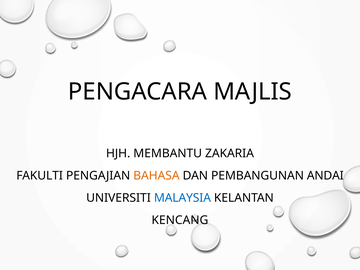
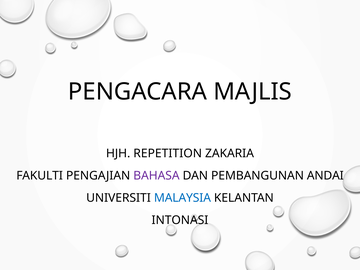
MEMBANTU: MEMBANTU -> REPETITION (168, 153)
BAHASA colour: orange -> purple (156, 176)
KENCANG: KENCANG -> INTONASI (180, 220)
